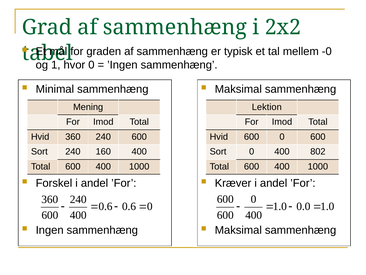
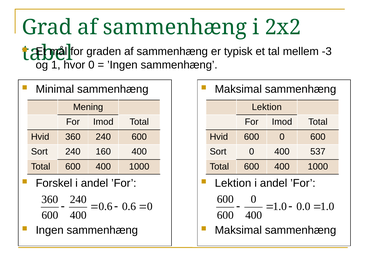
-0: -0 -> -3 (327, 51)
802: 802 -> 537 (318, 151)
Kræver: Kræver -> Lektion (233, 183)
